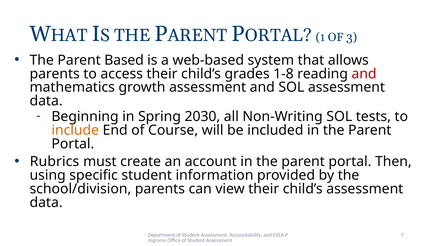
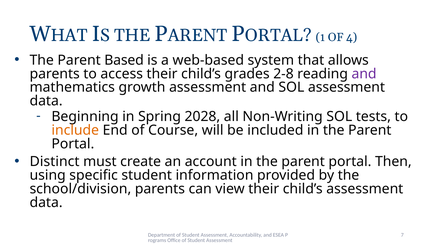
3: 3 -> 4 (352, 37)
1-8: 1-8 -> 2-8 (283, 74)
and colour: red -> purple (364, 74)
2030: 2030 -> 2028 (202, 117)
Rubrics: Rubrics -> Distinct (55, 162)
